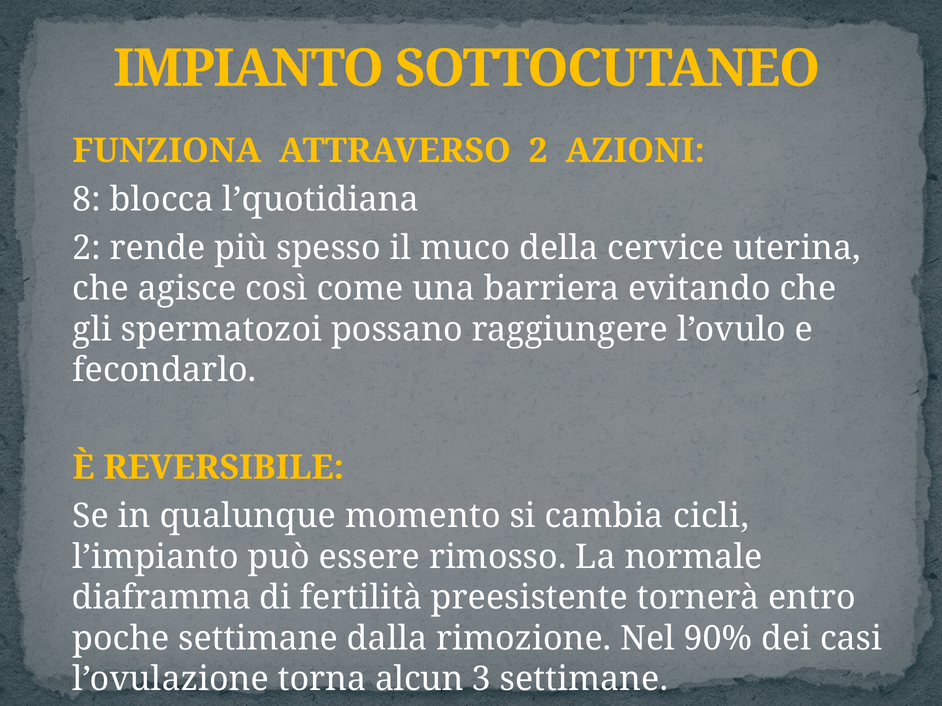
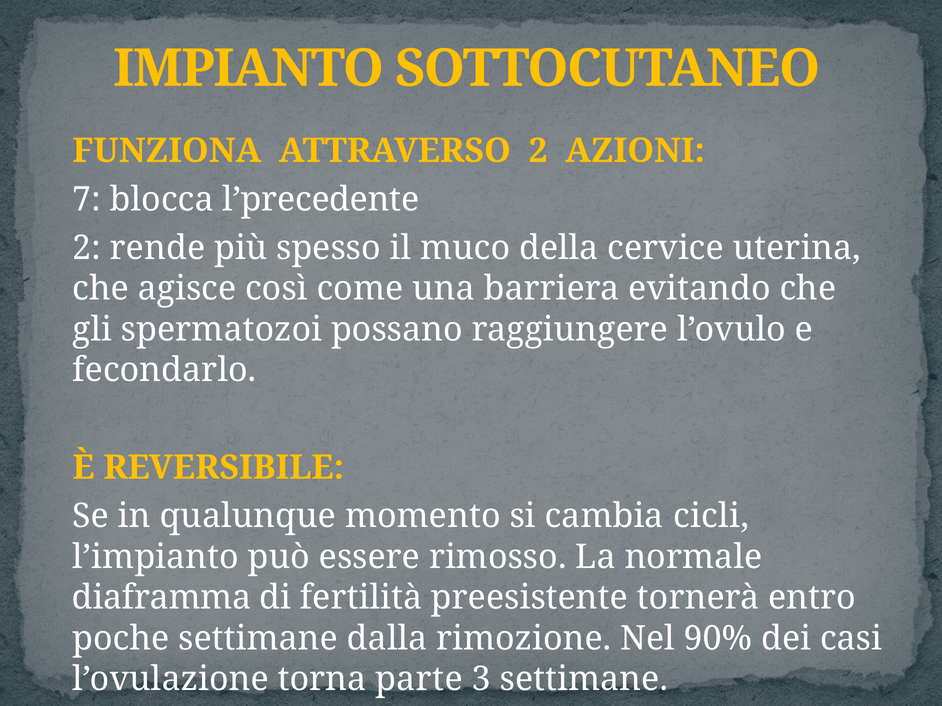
8: 8 -> 7 (87, 199)
l’quotidiana: l’quotidiana -> l’precedente (321, 199)
alcun: alcun -> parte (419, 680)
